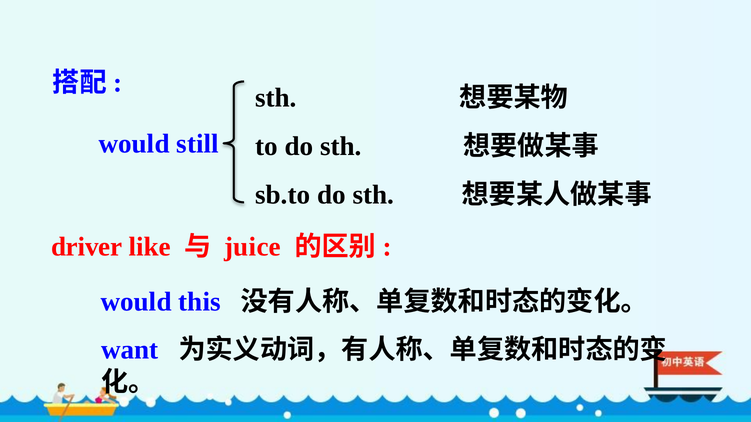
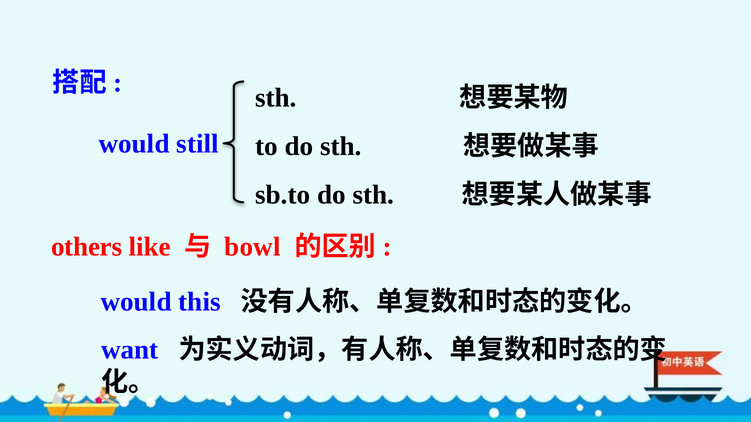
driver: driver -> others (87, 247)
juice: juice -> bowl (253, 247)
